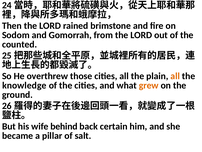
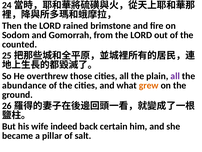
all colour: orange -> purple (175, 76)
knowledge: knowledge -> abundance (24, 85)
behind: behind -> indeed (64, 126)
